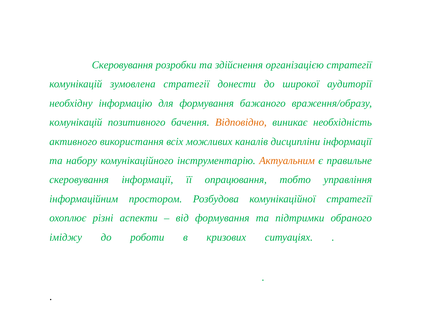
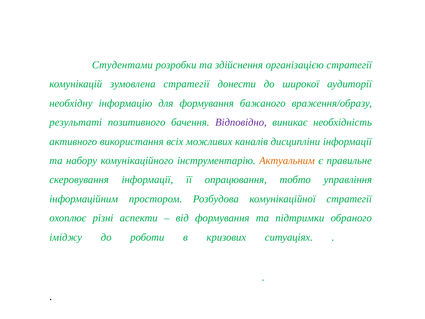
Скеровування: Скеровування -> Студентами (122, 65)
комунікацій: комунікацій -> результаті (76, 122)
Відповідно colour: orange -> purple (241, 122)
